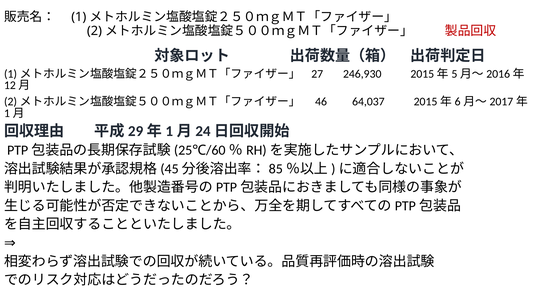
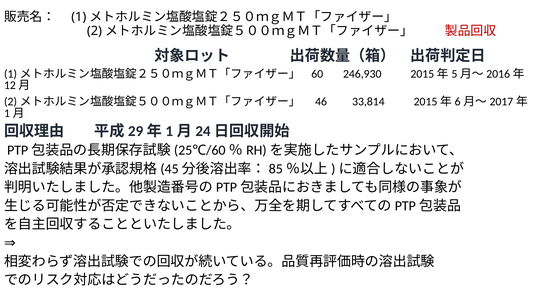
27: 27 -> 60 (317, 74)
64,037: 64,037 -> 33,814 (368, 102)
